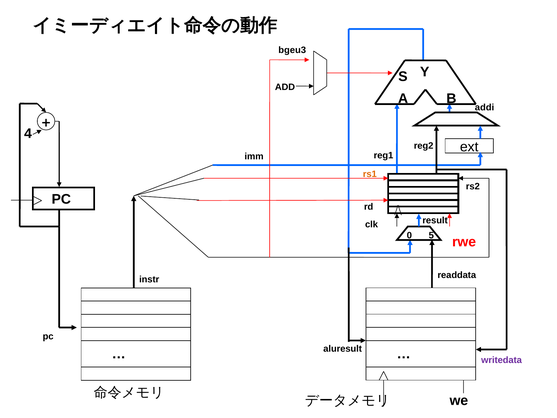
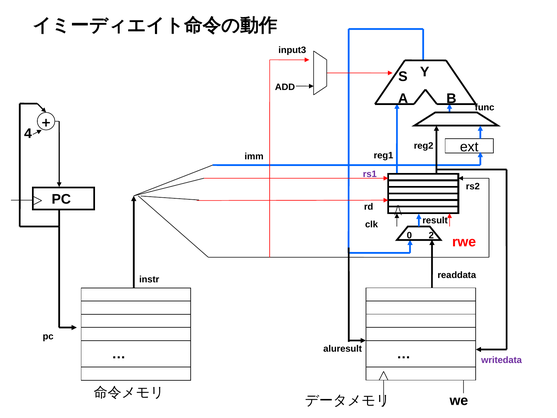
bgeu3: bgeu3 -> input3 (292, 50)
addi: addi -> func (485, 107)
rs1 colour: orange -> purple (370, 174)
5: 5 -> 2 (431, 235)
